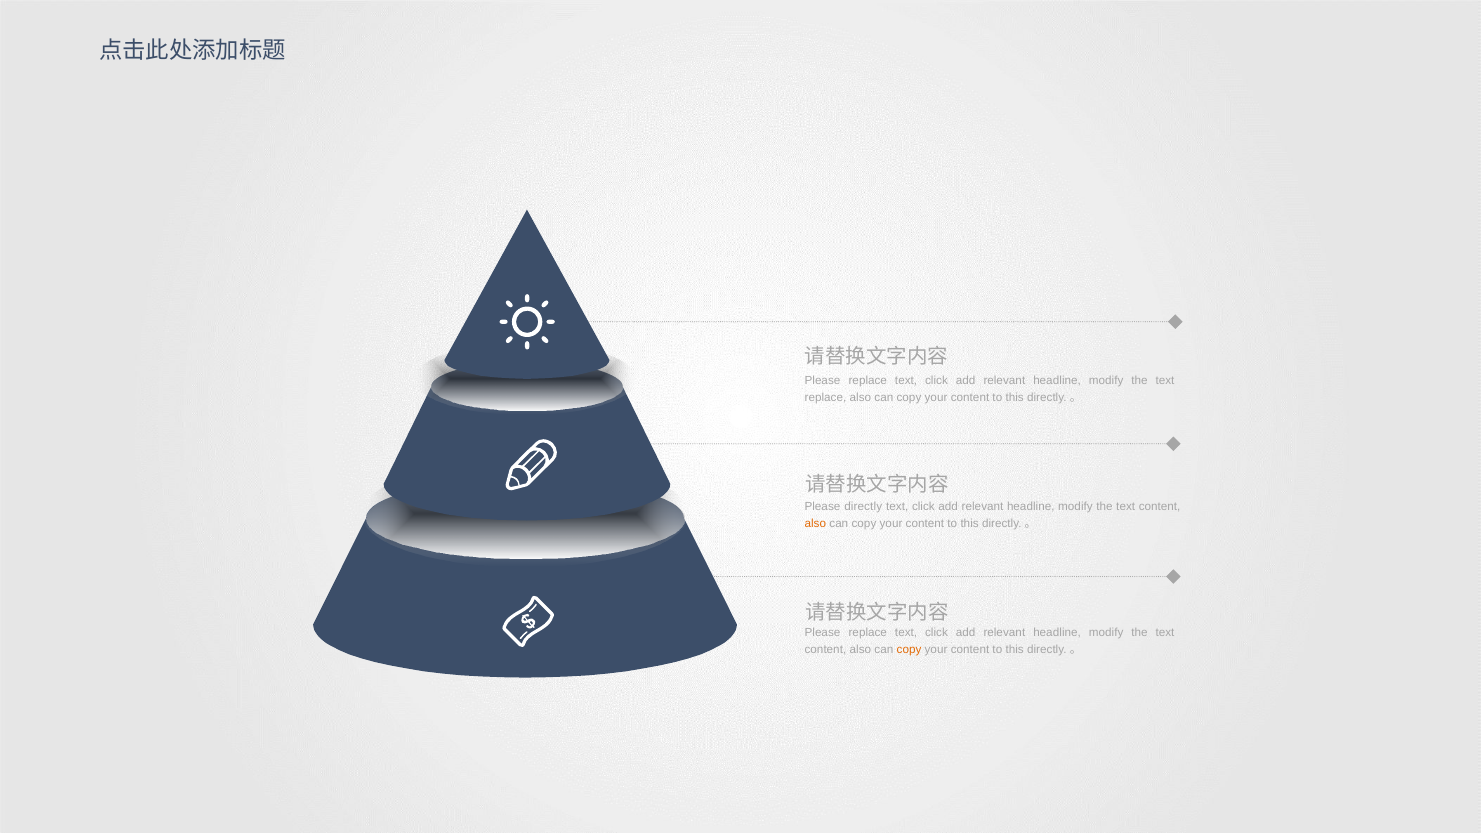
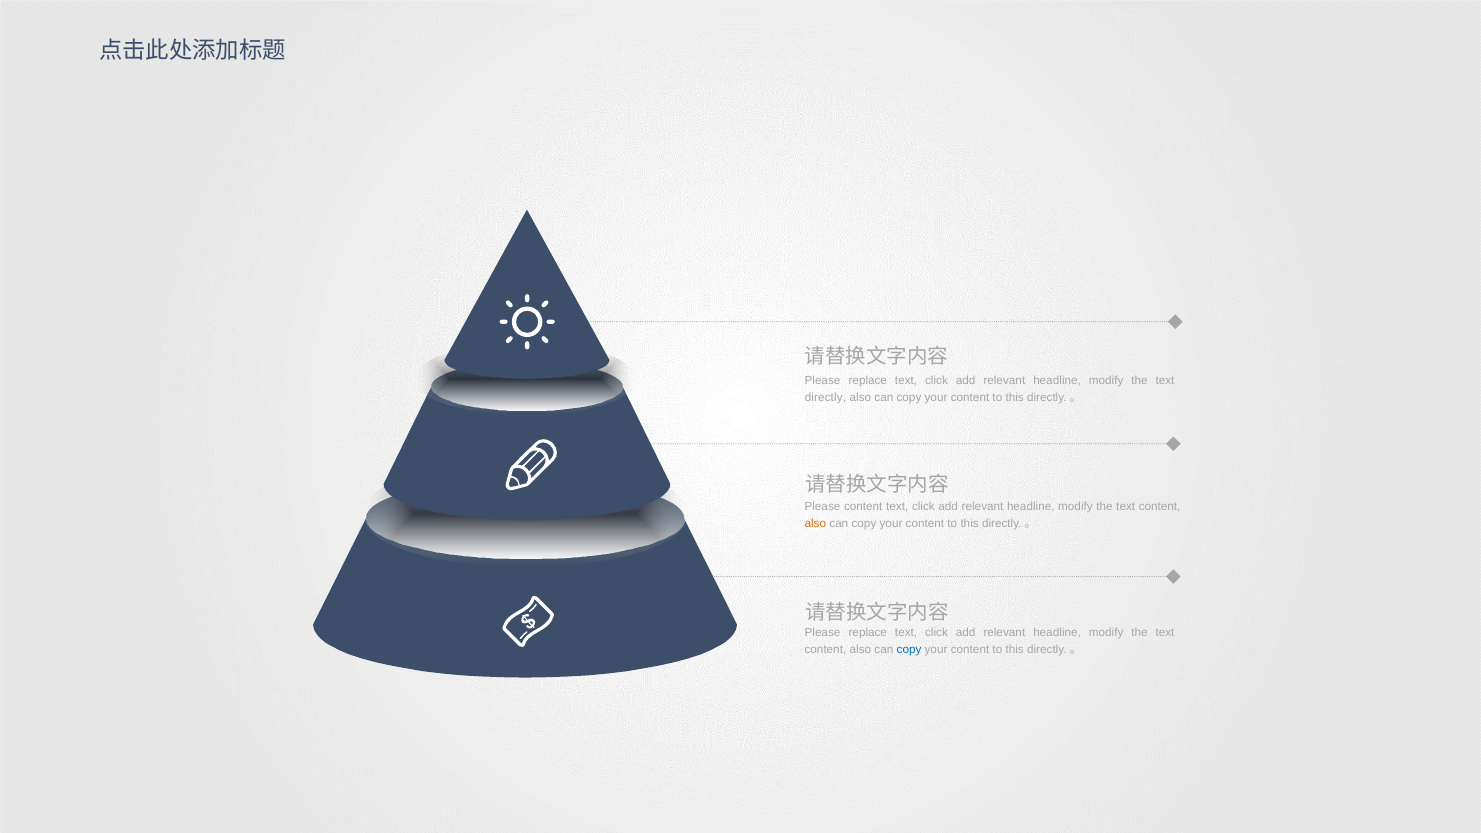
replace: replace -> directly (825, 398)
Please directly: directly -> content (863, 507)
copy colour: orange -> blue (909, 650)
